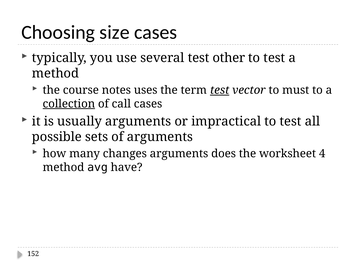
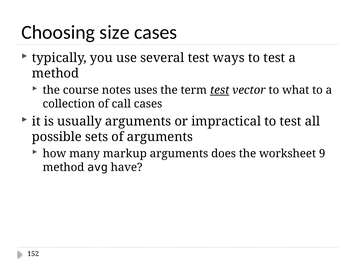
other: other -> ways (229, 58)
must: must -> what (296, 90)
collection underline: present -> none (69, 104)
changes: changes -> markup (125, 154)
4: 4 -> 9 (322, 154)
